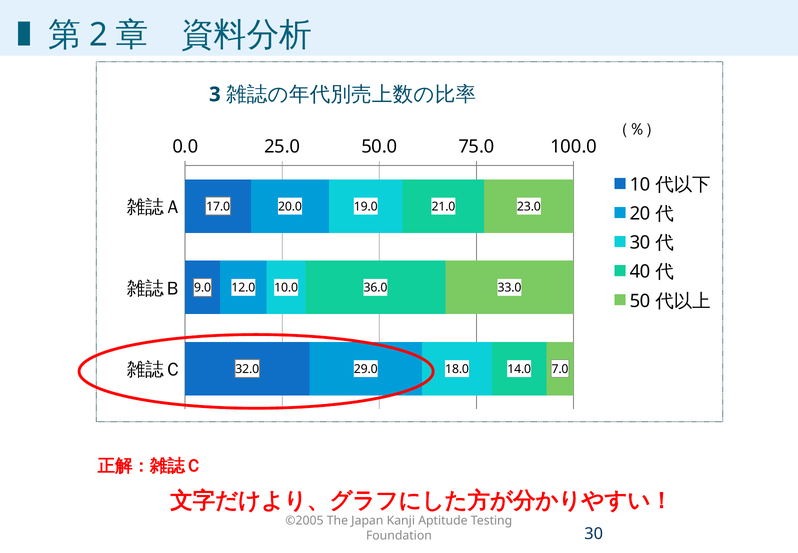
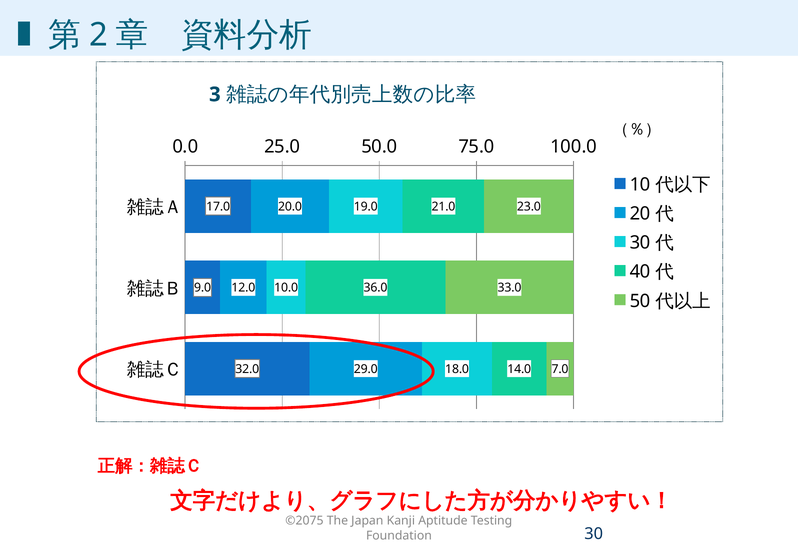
©2005: ©2005 -> ©2075 (304, 520)
